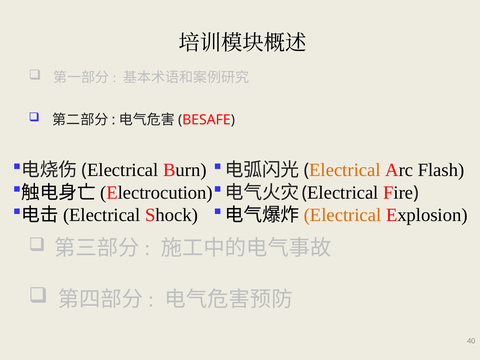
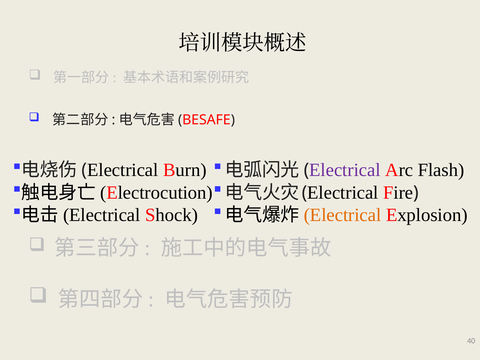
Electrical colour: orange -> purple (345, 170)
